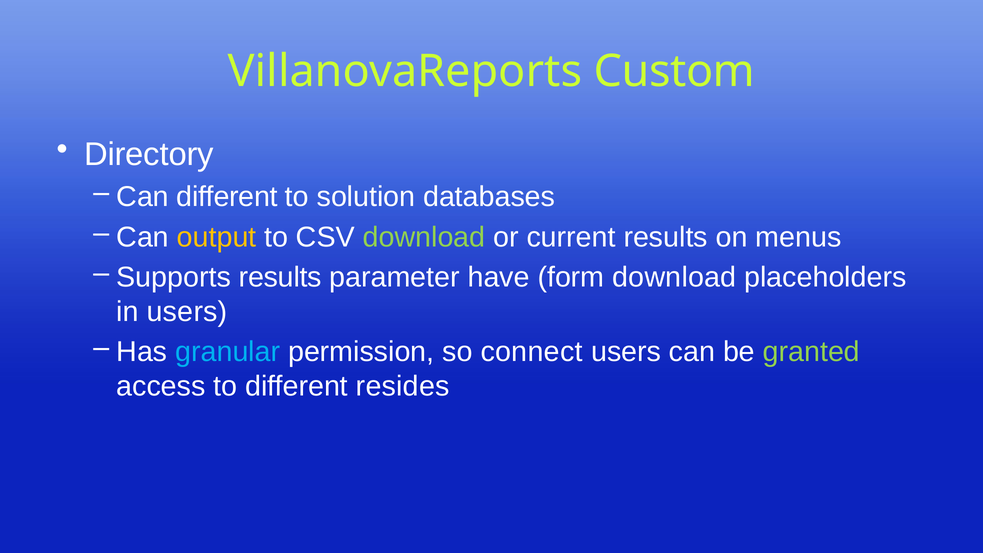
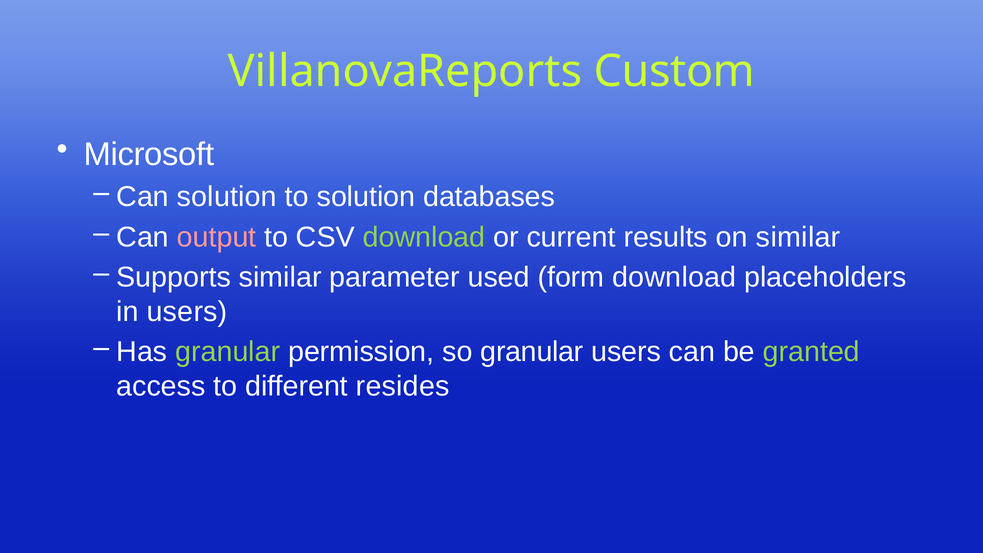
Directory: Directory -> Microsoft (149, 155)
Can different: different -> solution (227, 197)
output colour: yellow -> pink (217, 237)
on menus: menus -> similar (798, 237)
Supports results: results -> similar (280, 277)
have: have -> used (499, 277)
granular colour: light blue -> light green (228, 352)
so connect: connect -> granular (532, 352)
